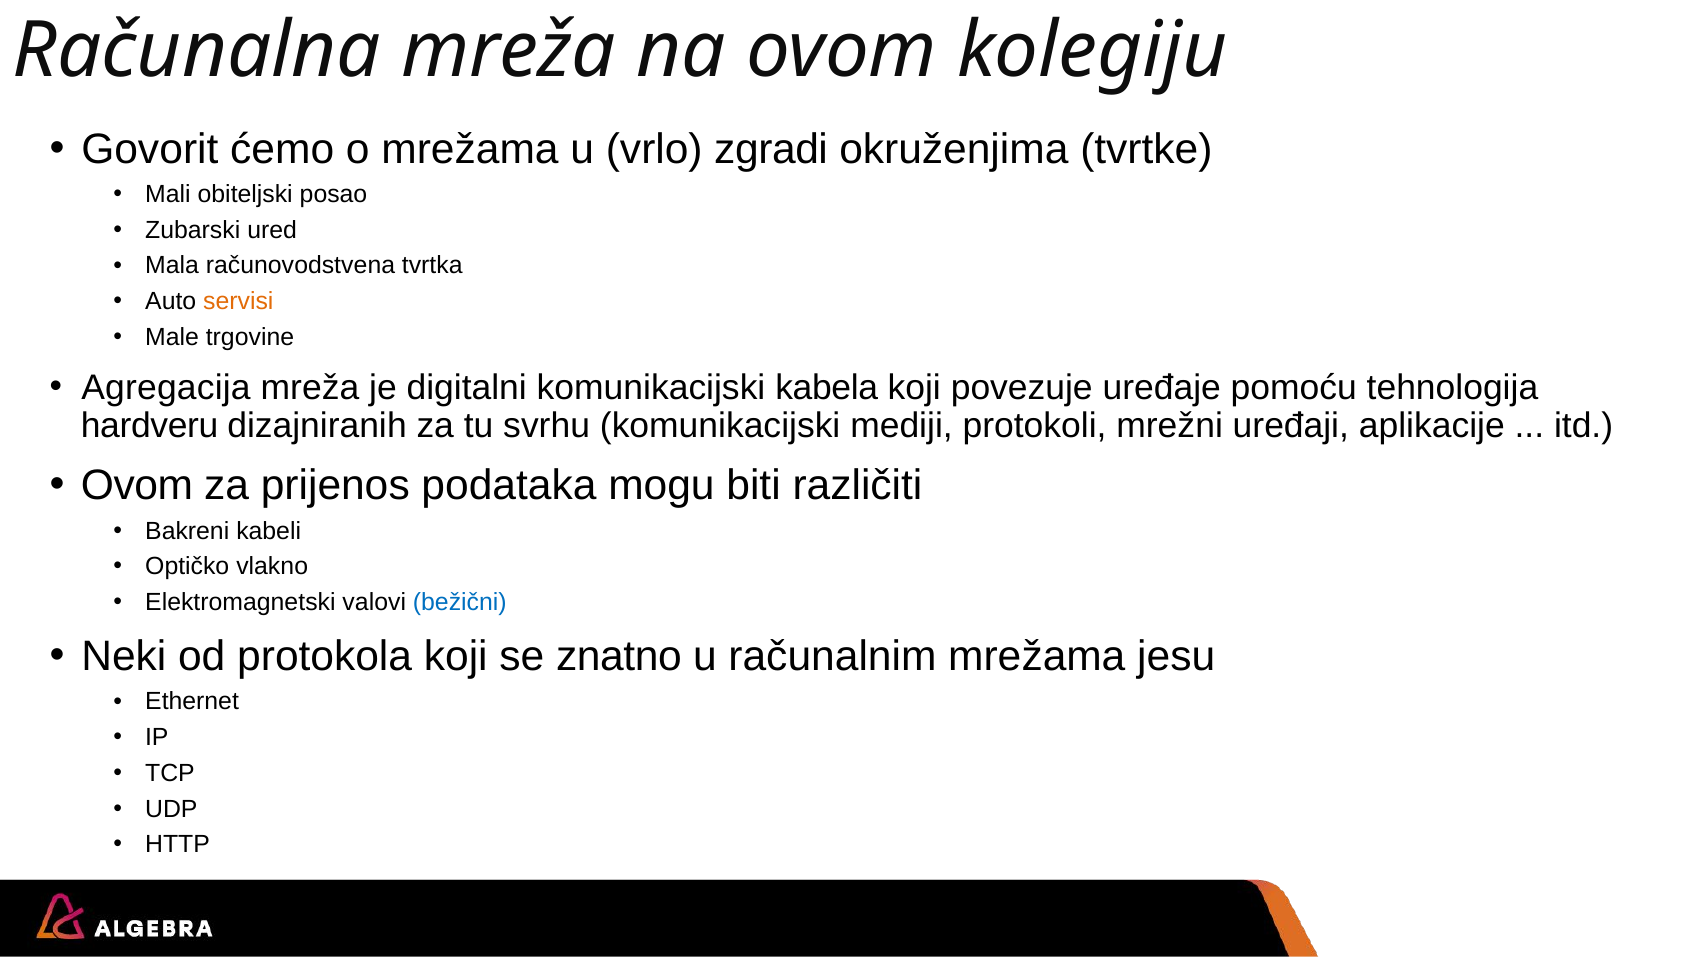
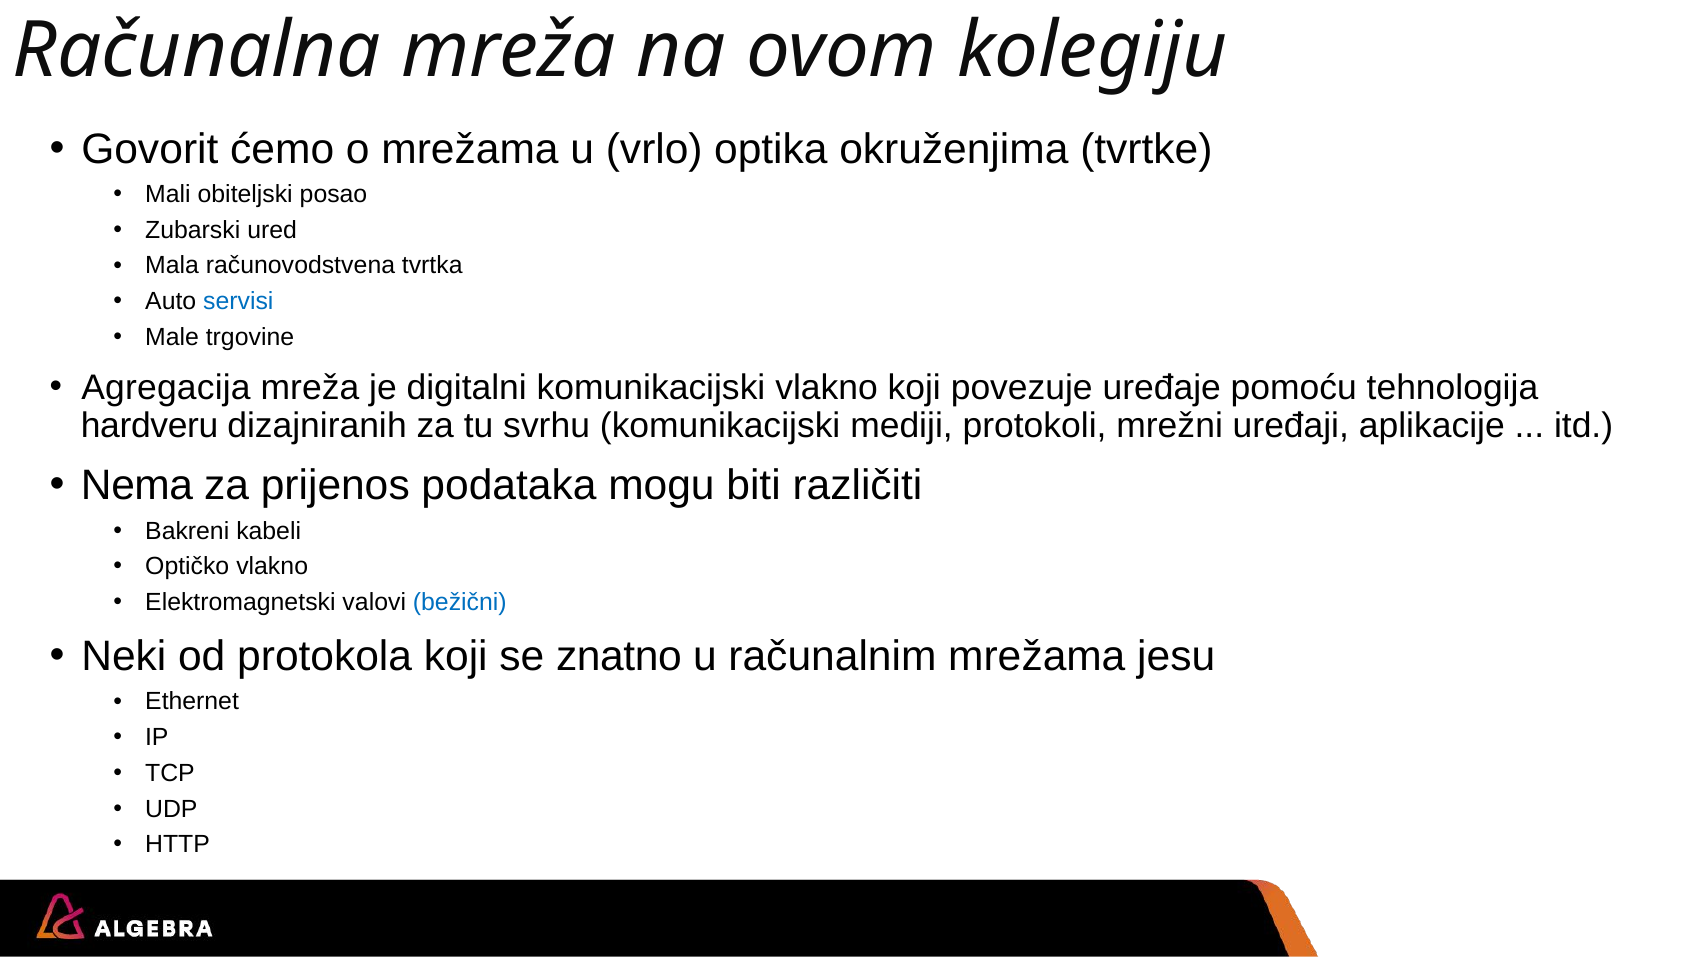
zgradi: zgradi -> optika (771, 149)
servisi colour: orange -> blue (238, 301)
komunikacijski kabela: kabela -> vlakno (827, 387)
Ovom: Ovom -> Nema (137, 486)
